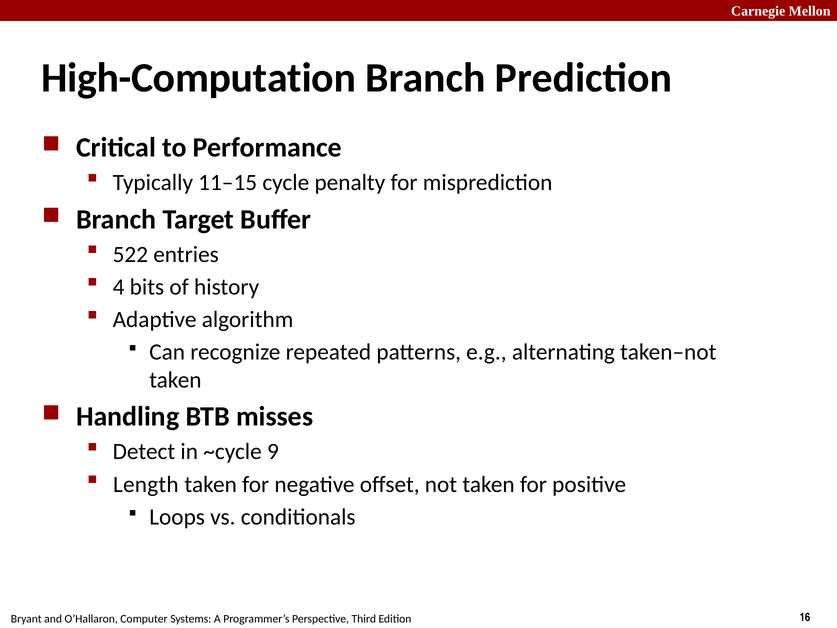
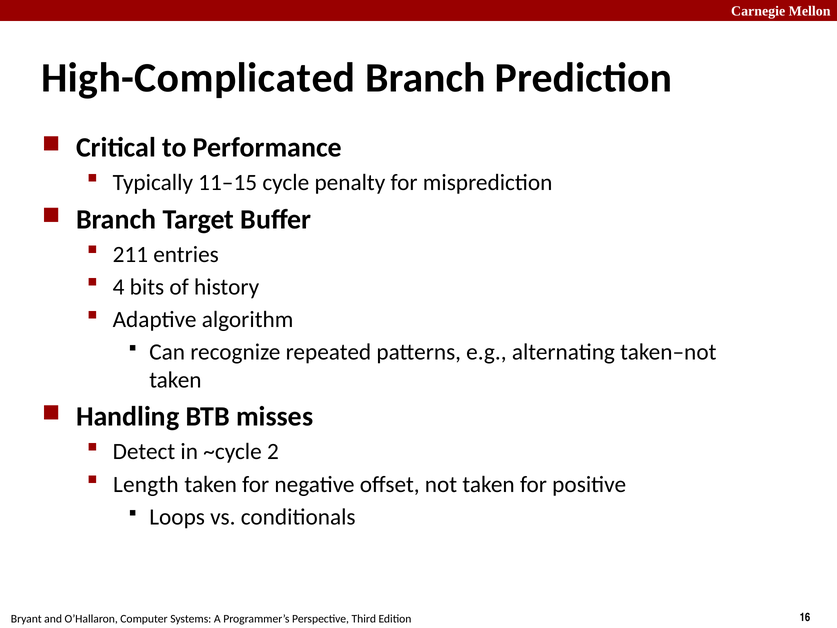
High-Computation: High-Computation -> High-Complicated (198, 78)
522: 522 -> 211 (130, 254)
9: 9 -> 2 (273, 452)
